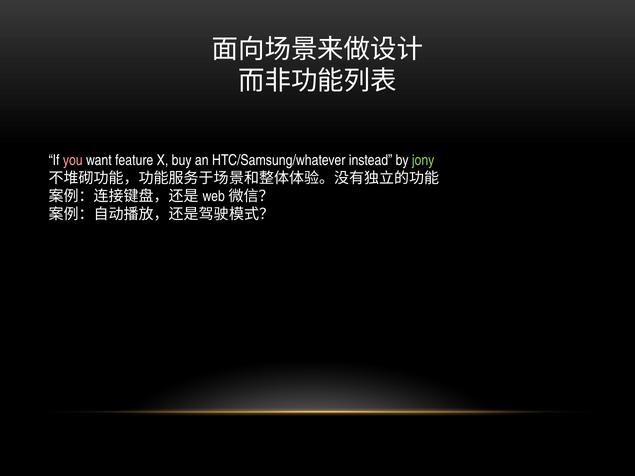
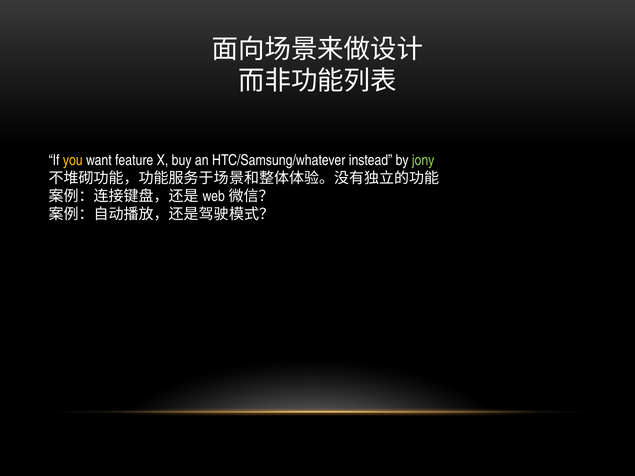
you colour: pink -> yellow (73, 160)
